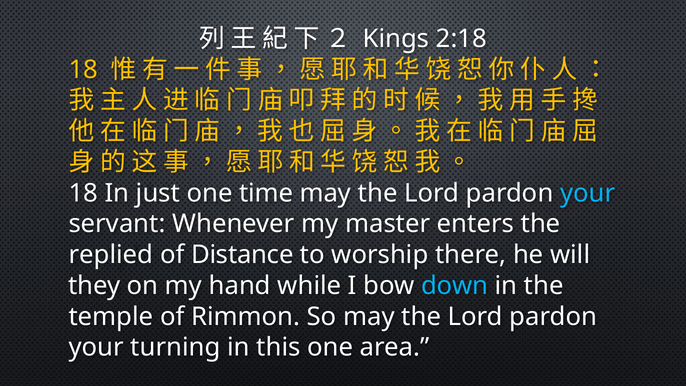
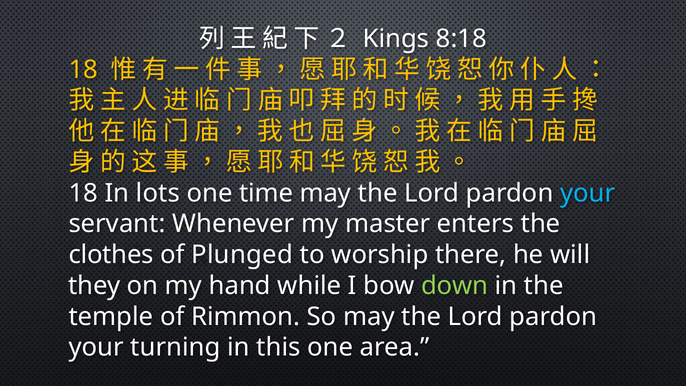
2:18: 2:18 -> 8:18 (461, 39)
just: just -> lots (158, 193)
replied: replied -> clothes (111, 255)
Distance: Distance -> Plunged (242, 255)
down colour: light blue -> light green (455, 286)
